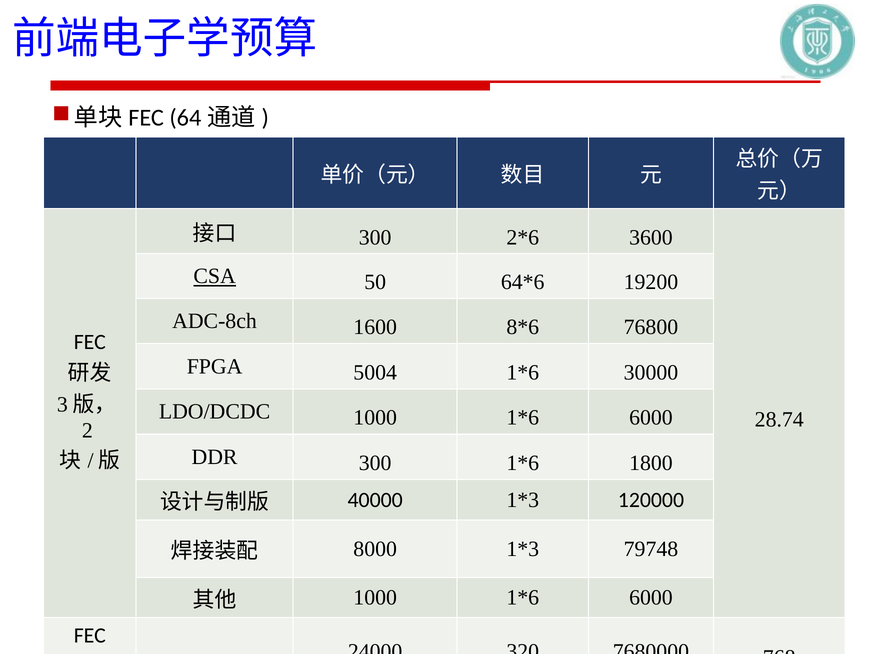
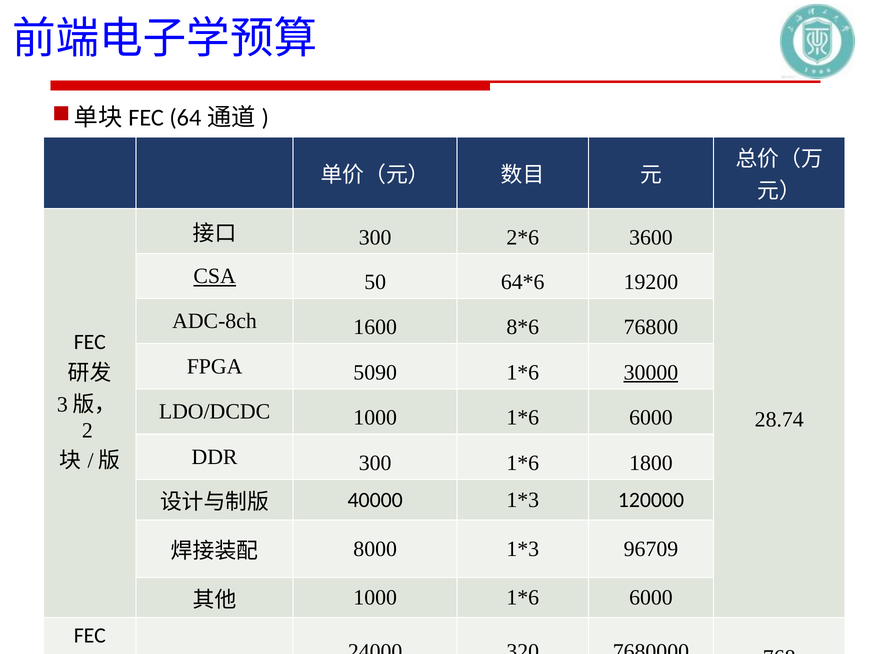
5004: 5004 -> 5090 (375, 372)
30000 underline: none -> present (651, 372)
79748: 79748 -> 96709 (651, 549)
